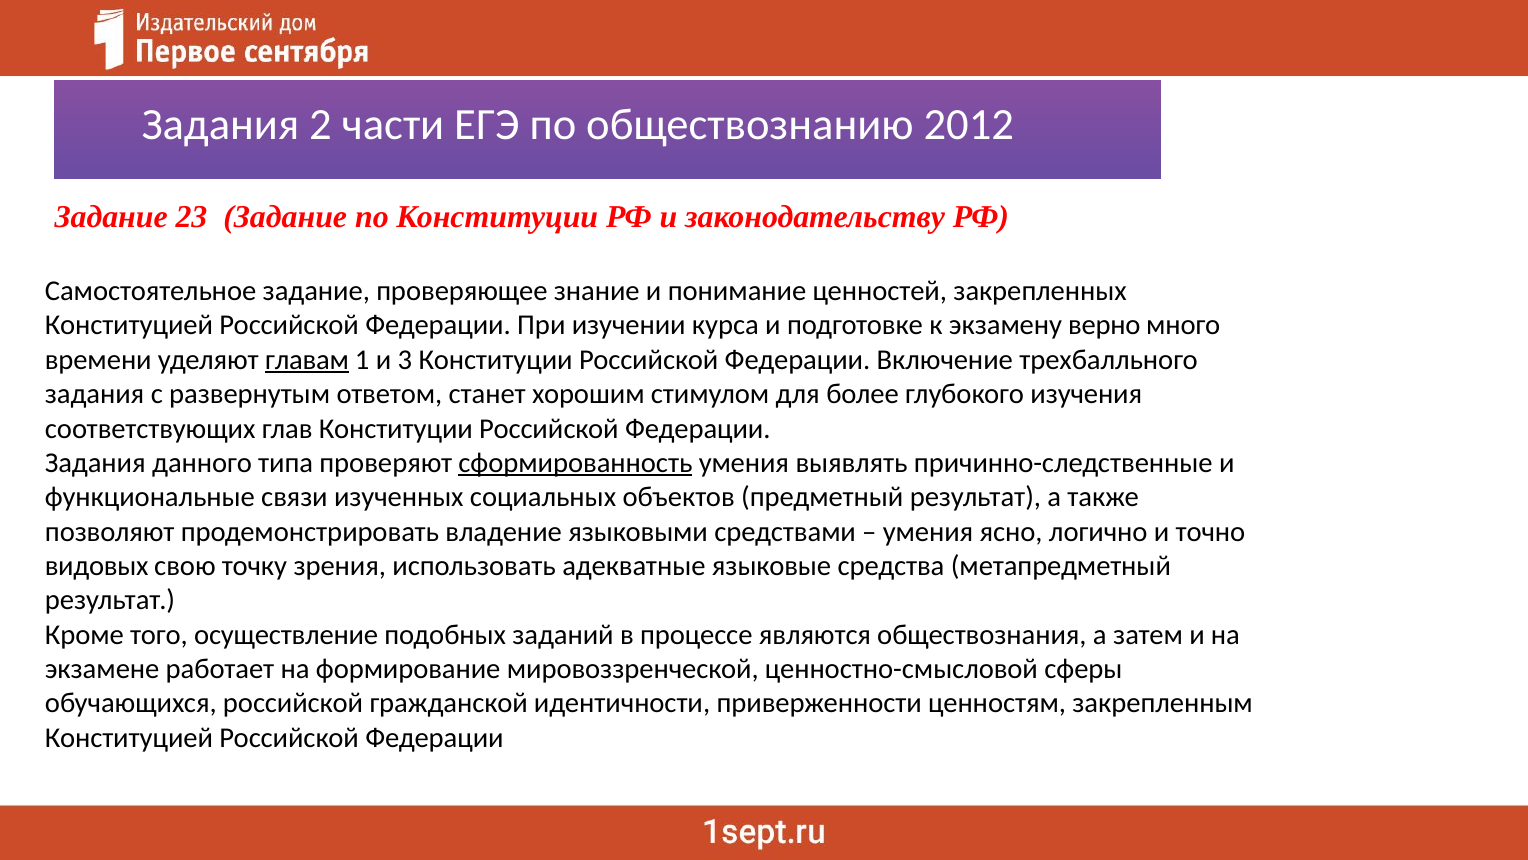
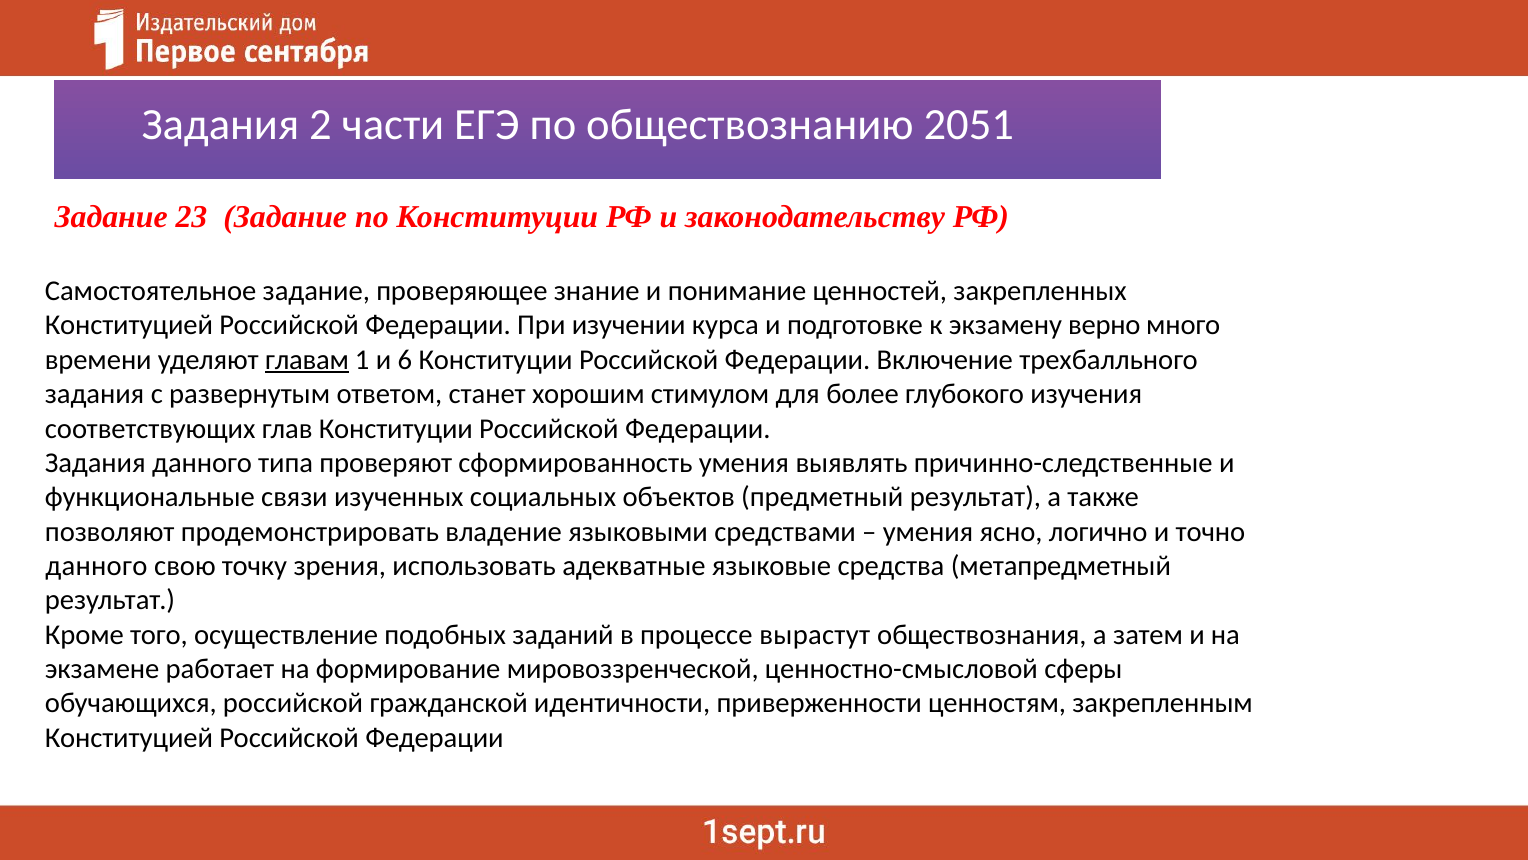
2012: 2012 -> 2051 (969, 124)
3: 3 -> 6 (405, 360)
сформированность underline: present -> none (575, 463)
видовых: видовых -> данного (96, 566)
являются: являются -> вырастут (815, 634)
